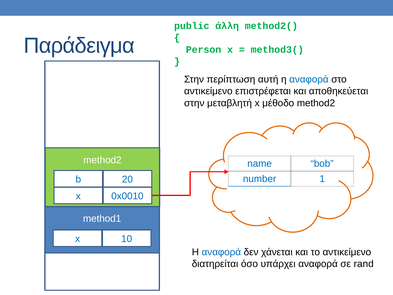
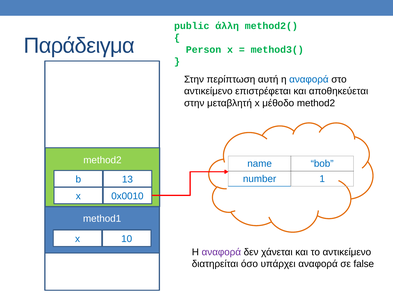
20: 20 -> 13 (127, 179)
αναφορά colour: blue -> purple (221, 252)
rand: rand -> false (364, 264)
